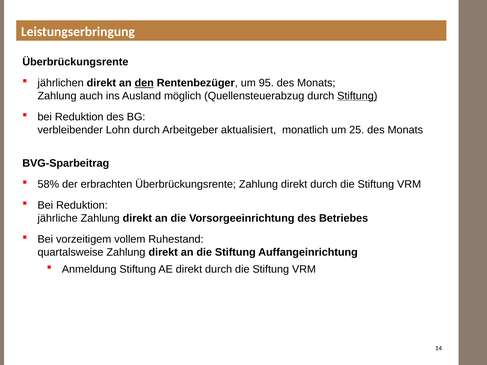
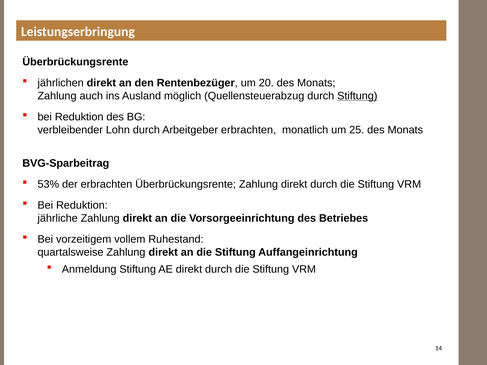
den underline: present -> none (144, 83)
95: 95 -> 20 (266, 83)
Arbeitgeber aktualisiert: aktualisiert -> erbrachten (249, 130)
58%: 58% -> 53% (48, 184)
